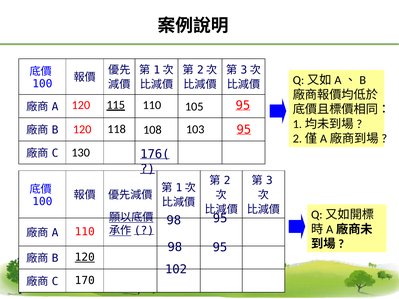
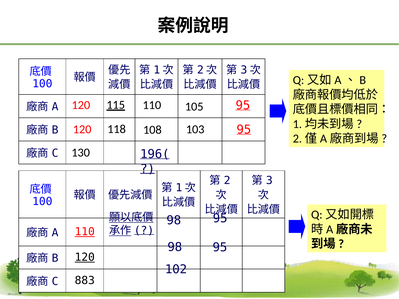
176(: 176( -> 196( (155, 154)
110 underline: none -> present (85, 232)
170: 170 -> 883 (85, 281)
